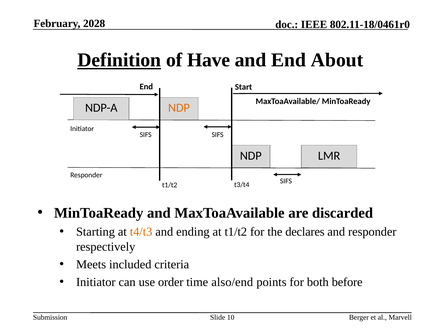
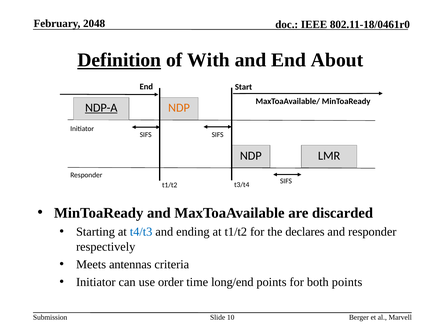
2028: 2028 -> 2048 (94, 23)
Have: Have -> With (209, 60)
NDP-A underline: none -> present (101, 108)
t4/t3 colour: orange -> blue (141, 232)
included: included -> antennas (130, 264)
also/end: also/end -> long/end (232, 282)
both before: before -> points (347, 282)
